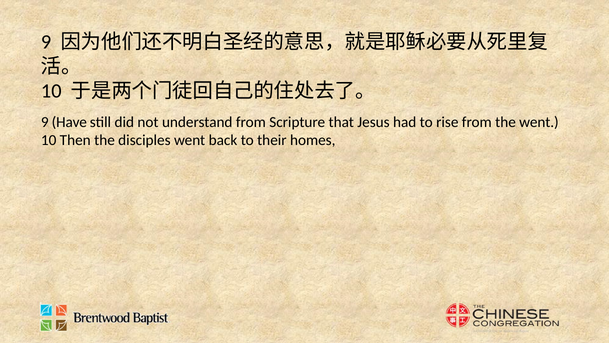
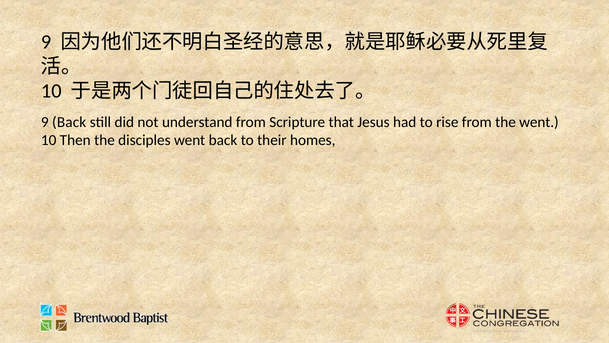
9 Have: Have -> Back (69, 122)
